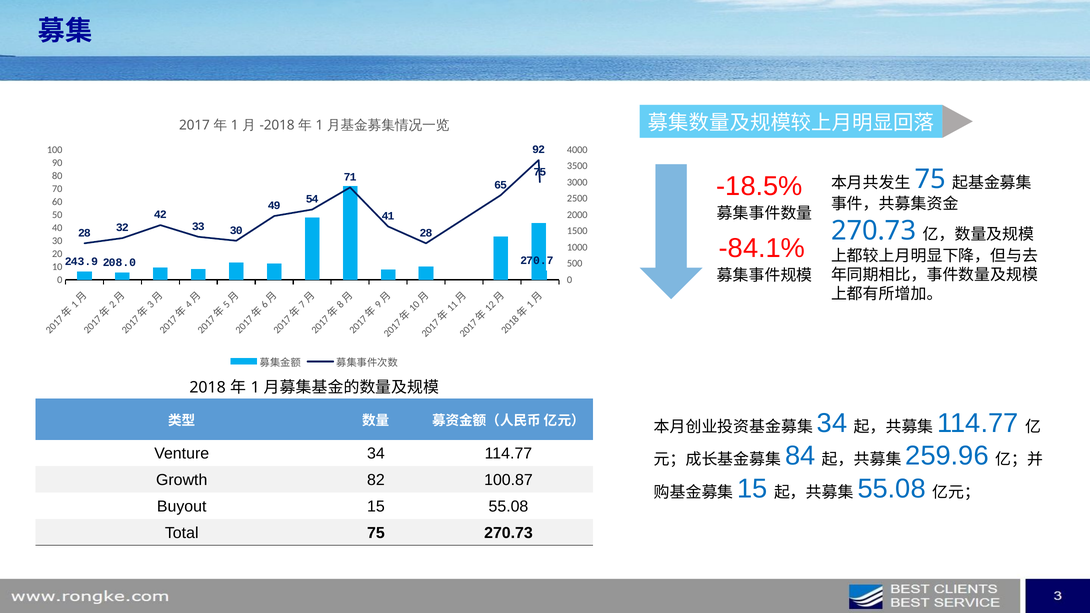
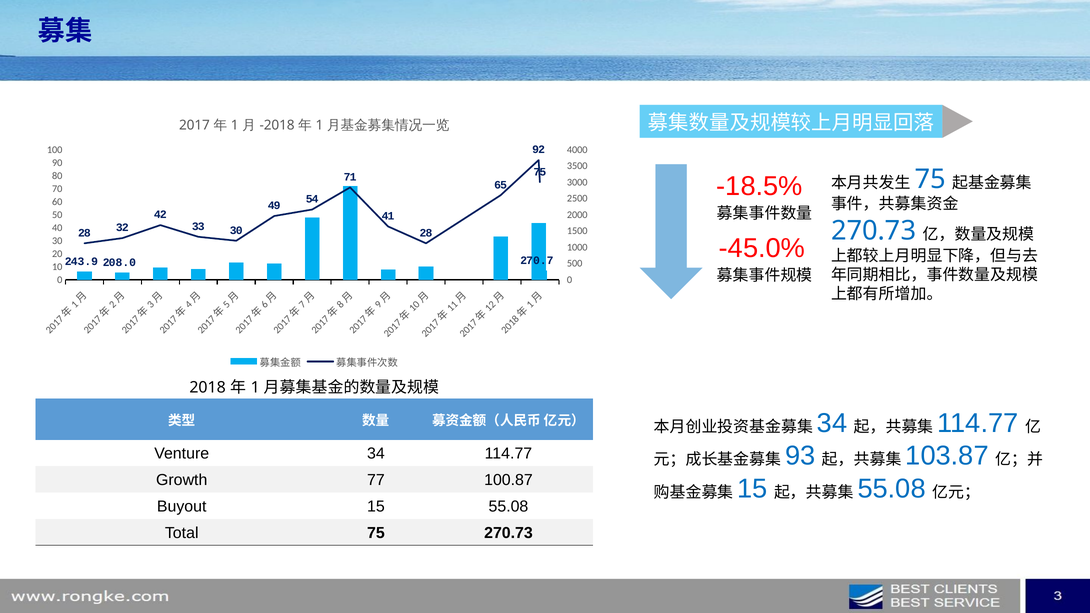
-84.1%: -84.1% -> -45.0% (762, 249)
84: 84 -> 93 (800, 456)
259.96: 259.96 -> 103.87 (947, 456)
82: 82 -> 77 (376, 480)
